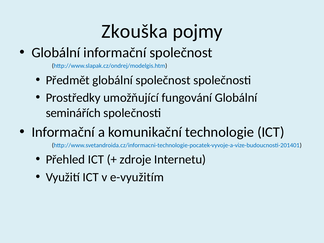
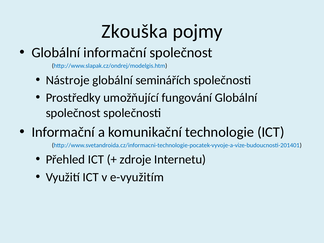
Předmět: Předmět -> Nástroje (68, 80)
globální společnost: společnost -> seminářích (163, 80)
seminářích: seminářích -> společnost (73, 113)
